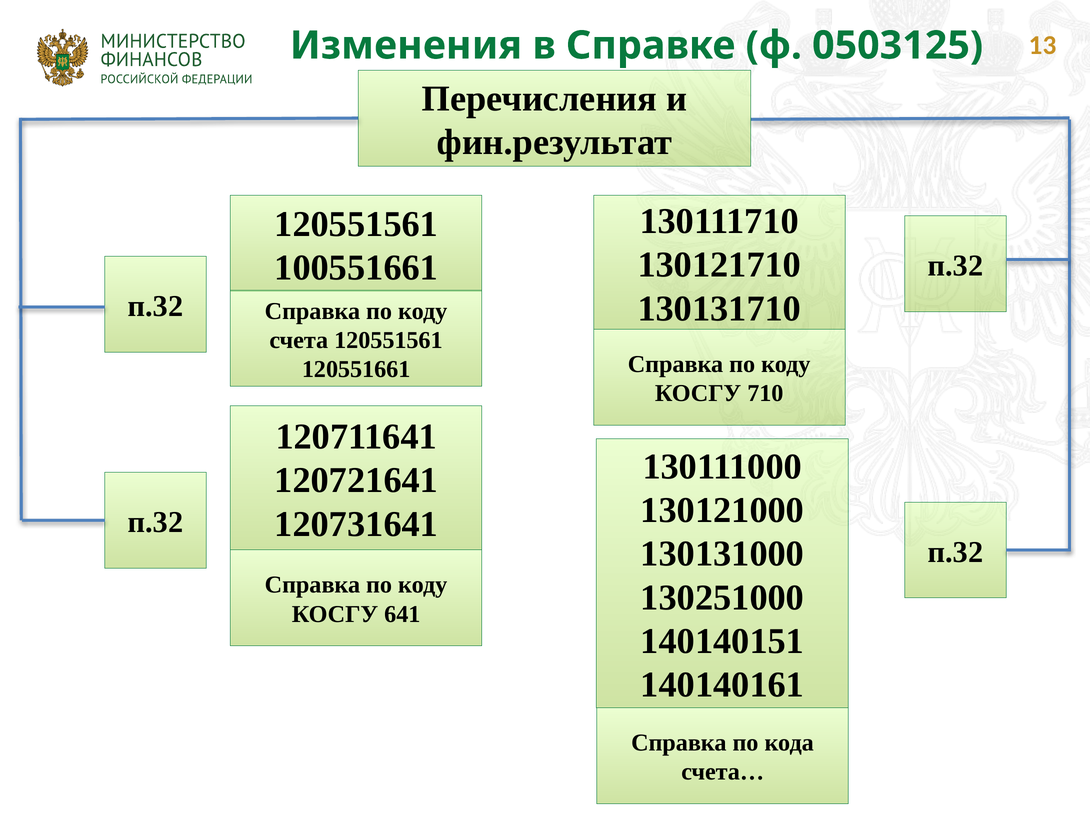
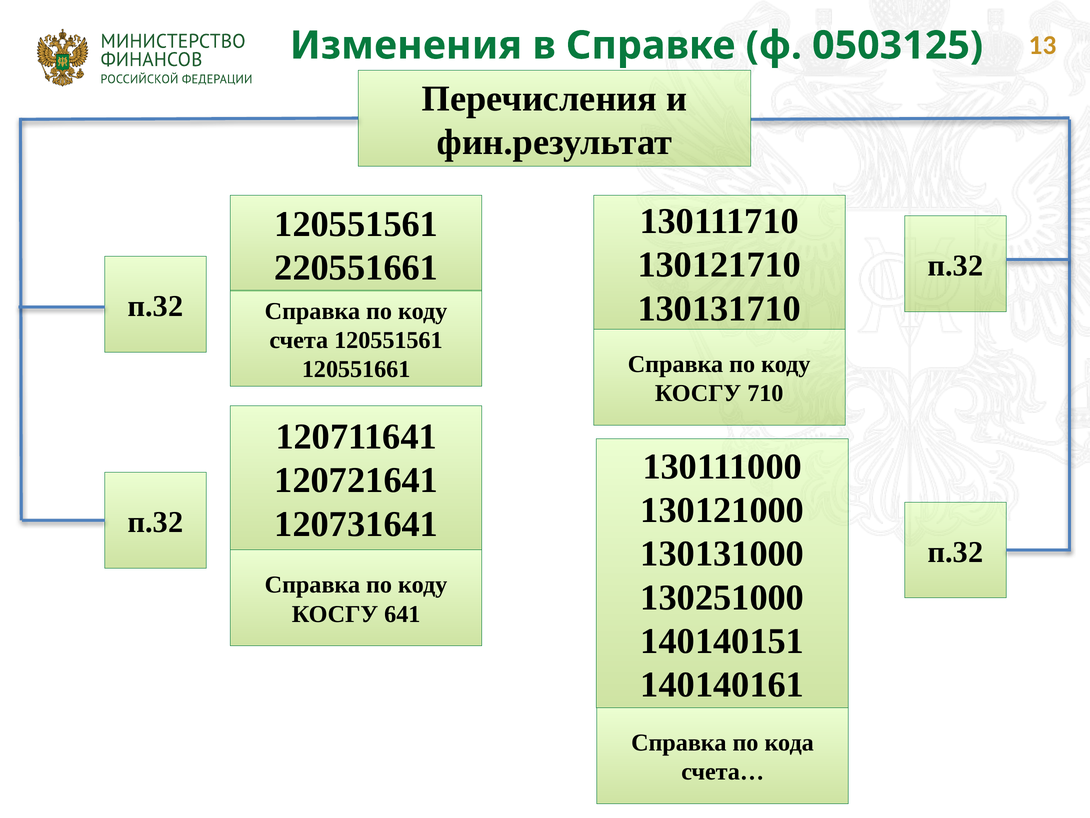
100551661: 100551661 -> 220551661 (356, 268)
